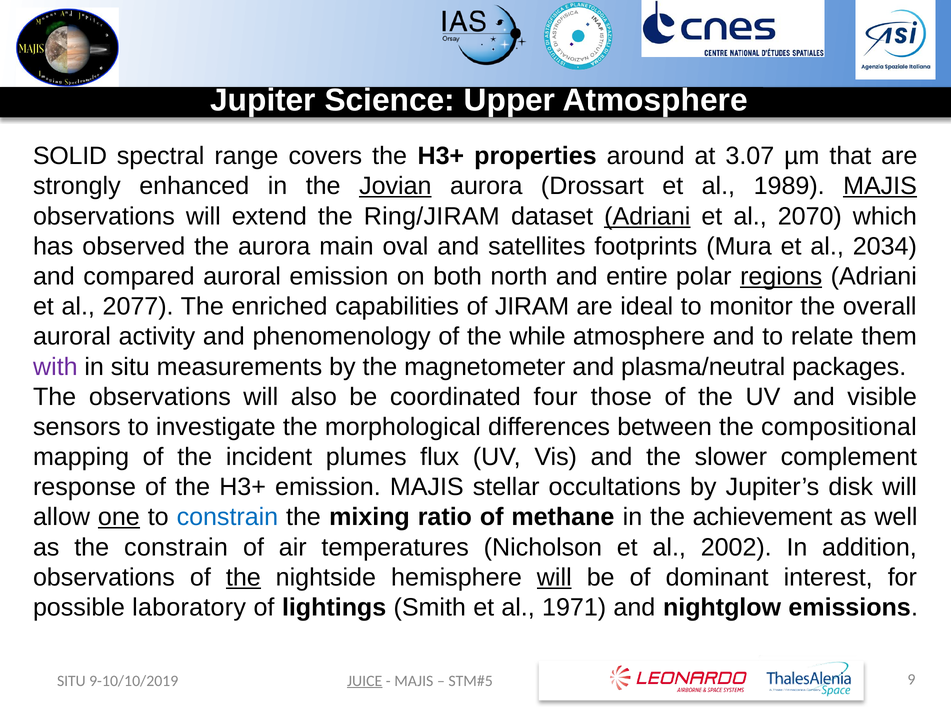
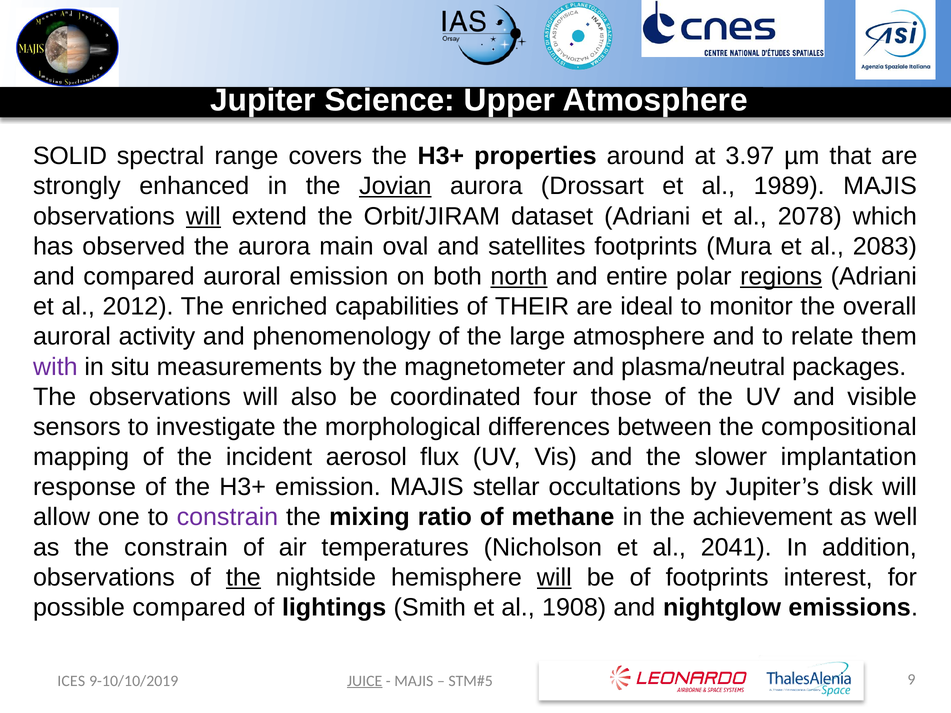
3.07: 3.07 -> 3.97 (750, 156)
MAJIS underline: present -> none (880, 186)
will underline: none -> present (203, 216)
Ring/JIRAM: Ring/JIRAM -> Orbit/JIRAM (432, 216)
Adriani underline: present -> none (647, 216)
2070: 2070 -> 2078 (810, 216)
2034: 2034 -> 2083 (885, 246)
north underline: none -> present (519, 277)
2077: 2077 -> 2012 (138, 307)
JIRAM: JIRAM -> THEIR (532, 307)
while: while -> large (537, 337)
plumes: plumes -> aerosol (366, 457)
complement: complement -> implantation (849, 457)
one underline: present -> none (119, 517)
constrain colour: blue -> purple (227, 517)
2002: 2002 -> 2041 (736, 547)
of dominant: dominant -> footprints (717, 578)
possible laboratory: laboratory -> compared (189, 608)
1971: 1971 -> 1908 (574, 608)
SITU: SITU -> ICES (71, 681)
